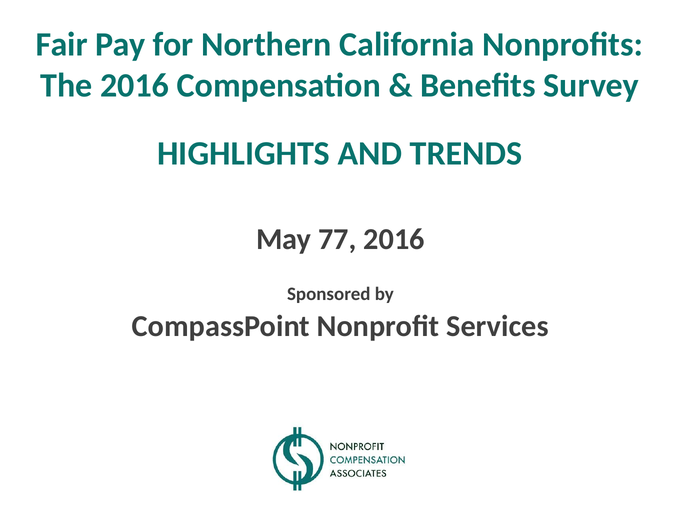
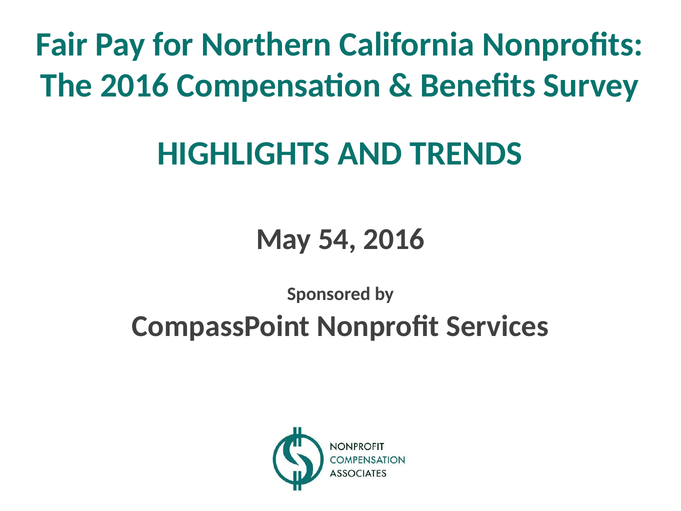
77: 77 -> 54 (337, 239)
